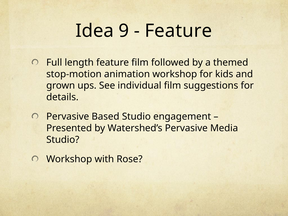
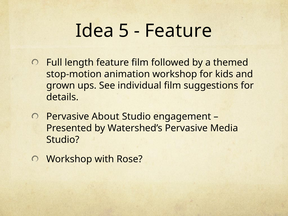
9: 9 -> 5 (124, 31)
Based: Based -> About (105, 117)
